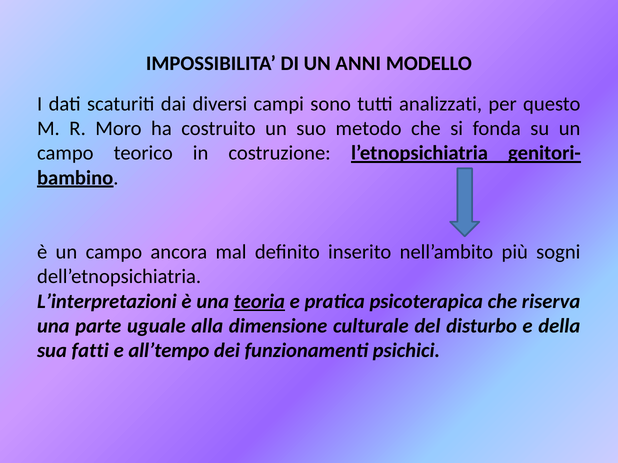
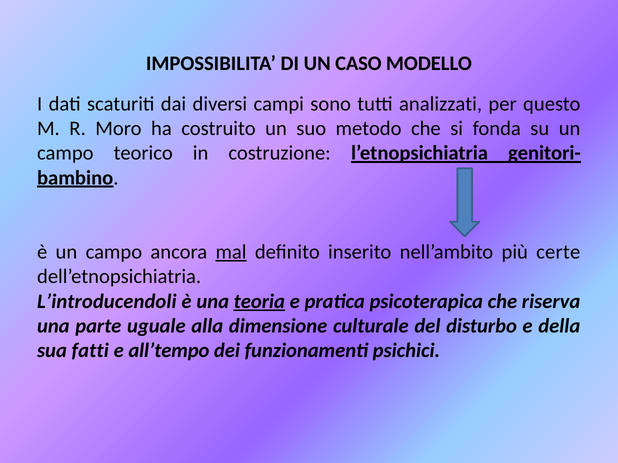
ANNI: ANNI -> CASO (358, 64)
mal underline: none -> present (231, 252)
sogni: sogni -> certe (558, 252)
L’interpretazioni: L’interpretazioni -> L’introducendoli (107, 302)
